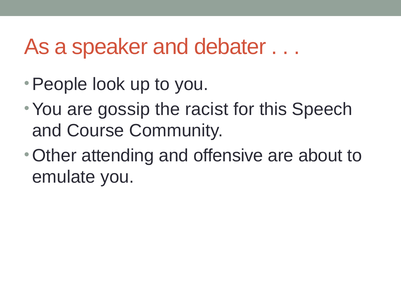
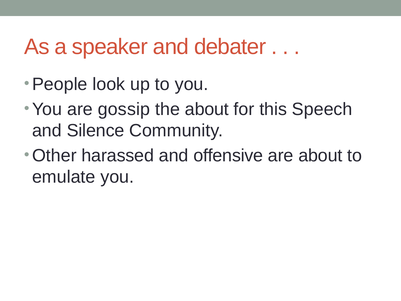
the racist: racist -> about (207, 109)
Course: Course -> Silence (96, 131)
attending: attending -> harassed (118, 155)
